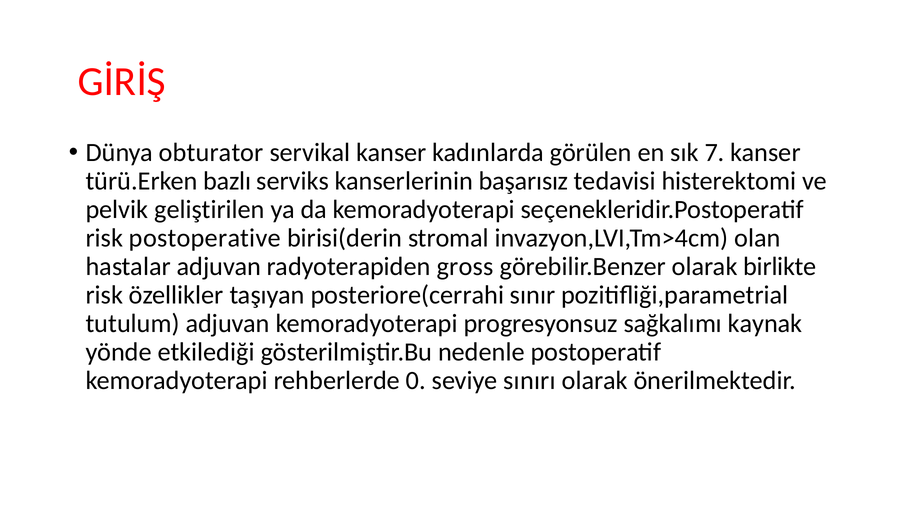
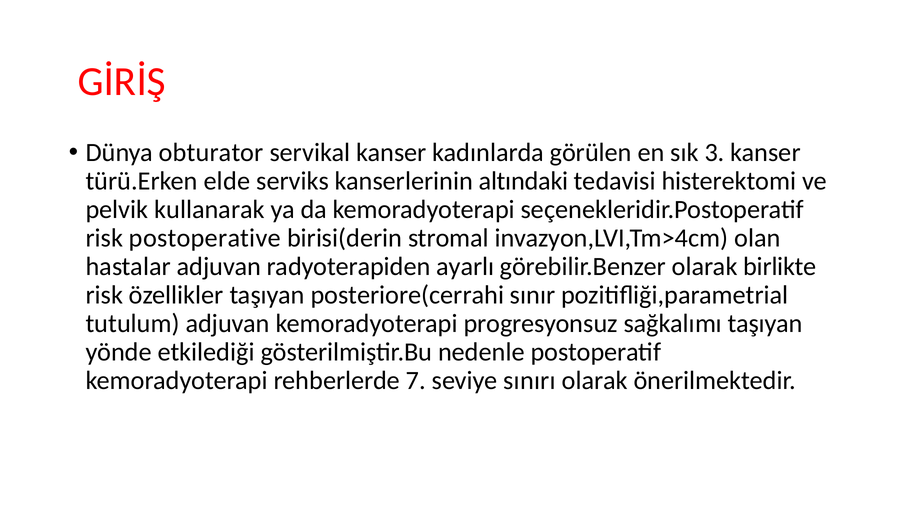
7: 7 -> 3 (714, 153)
bazlı: bazlı -> elde (227, 181)
başarısız: başarısız -> altındaki (524, 181)
geliştirilen: geliştirilen -> kullanarak (209, 209)
gross: gross -> ayarlı (465, 266)
sağkalımı kaynak: kaynak -> taşıyan (765, 323)
0: 0 -> 7 (416, 380)
